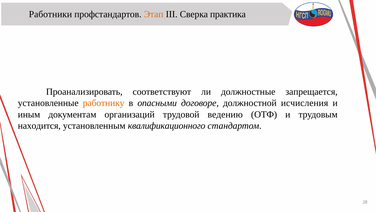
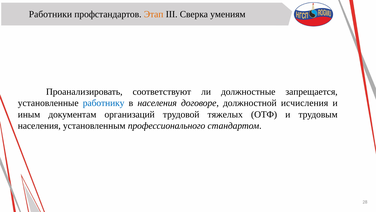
практика: практика -> умениям (228, 14)
работнику colour: orange -> blue (104, 103)
в опасными: опасными -> населения (157, 103)
ведению: ведению -> тяжелых (225, 114)
находится: находится -> населения (39, 125)
квалификационного: квалификационного -> профессионального (167, 125)
